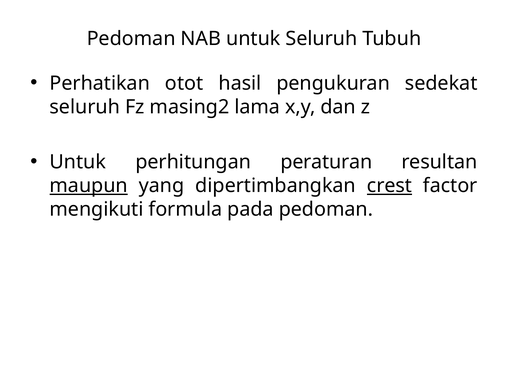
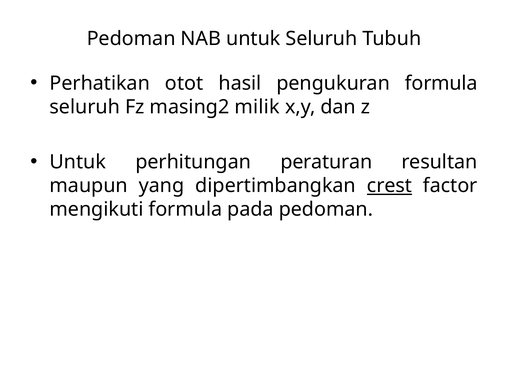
pengukuran sedekat: sedekat -> formula (441, 83)
lama: lama -> milik (257, 107)
maupun underline: present -> none (89, 186)
